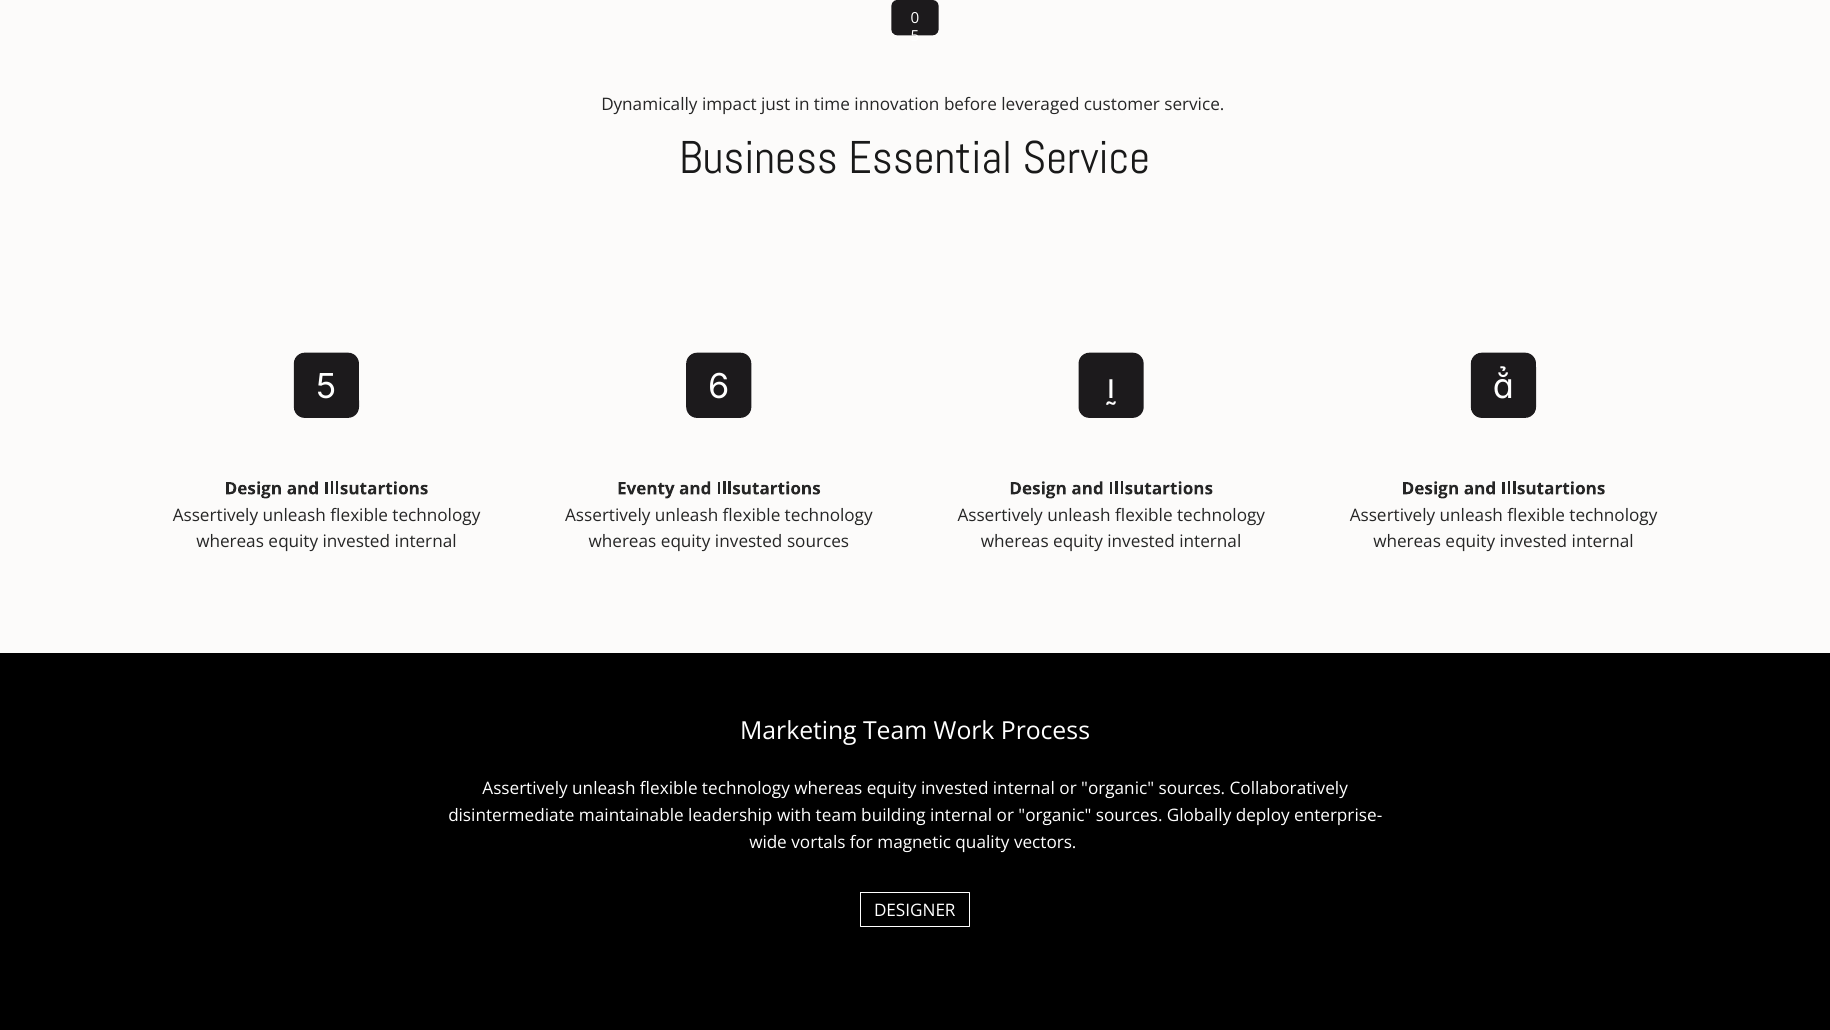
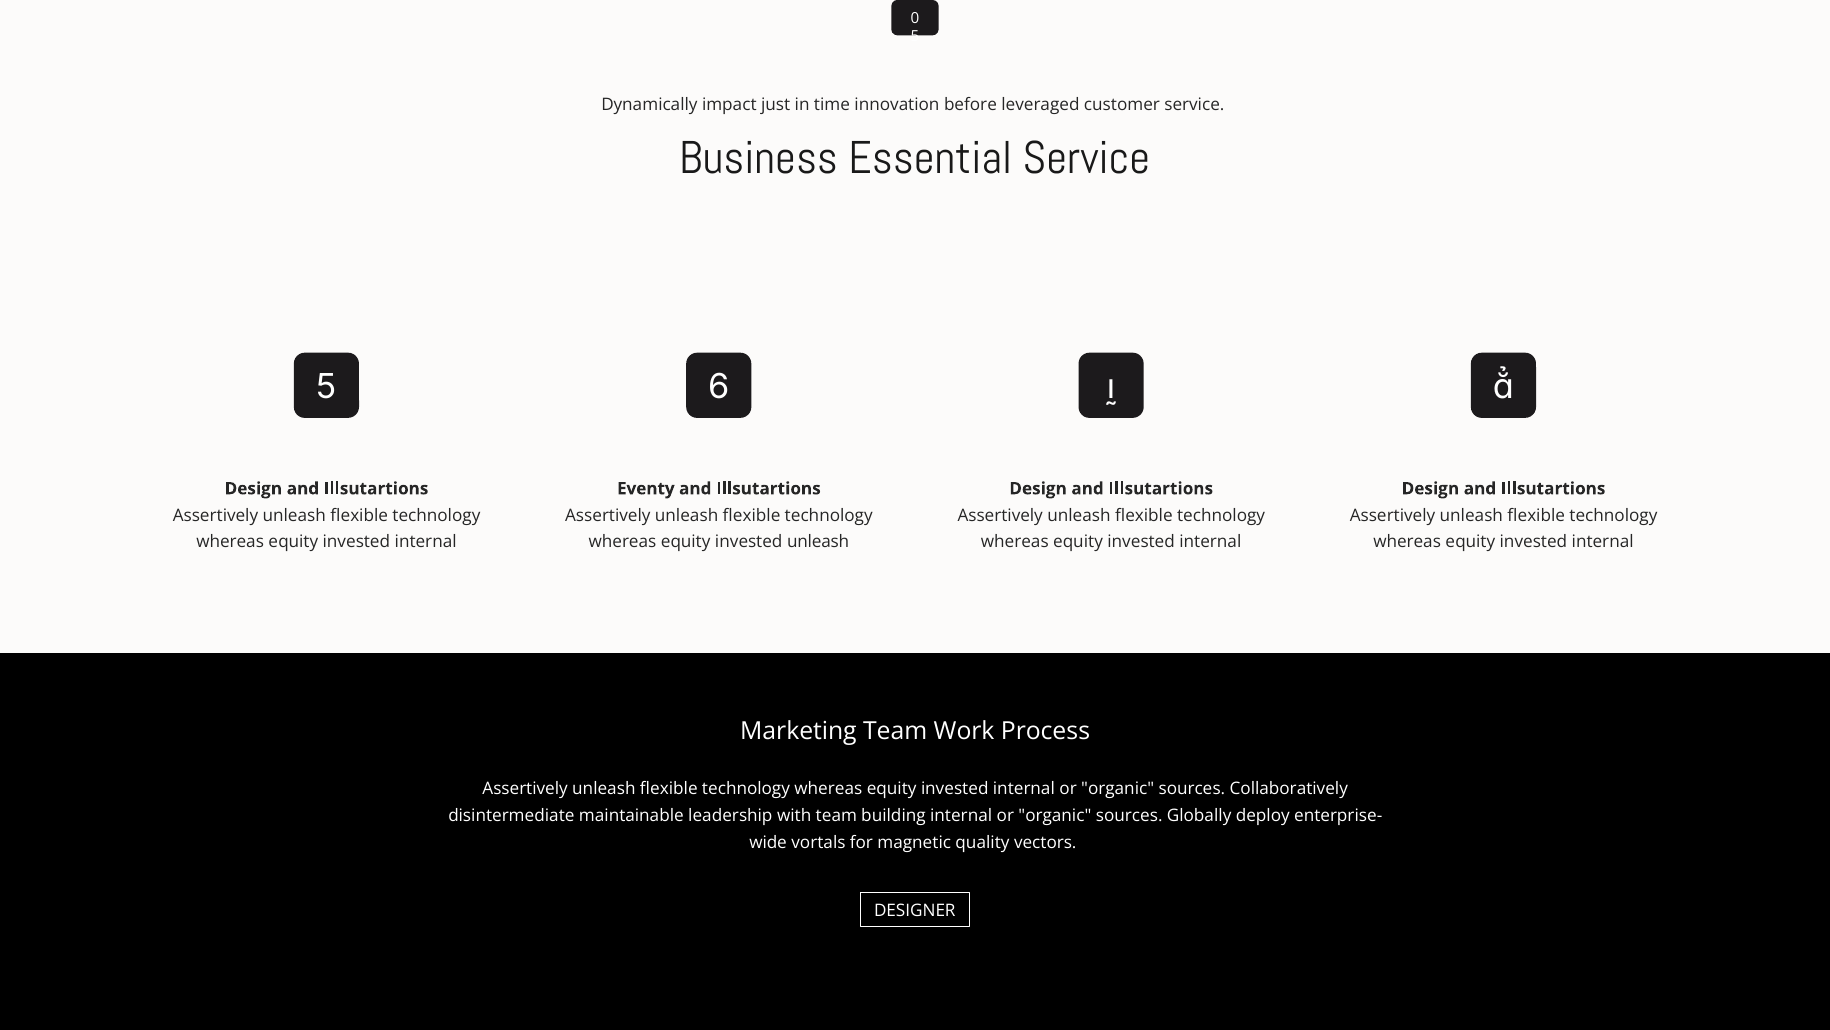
invested sources: sources -> unleash (818, 542)
